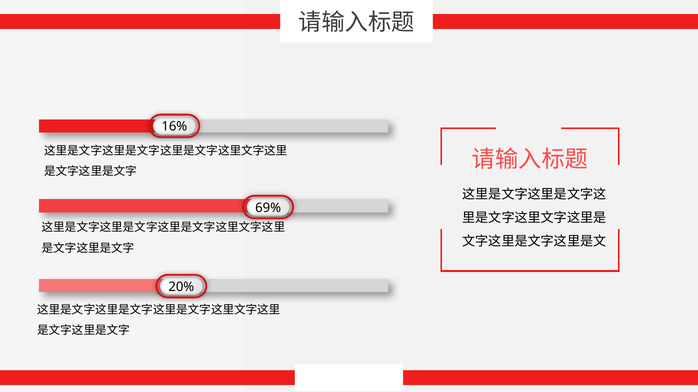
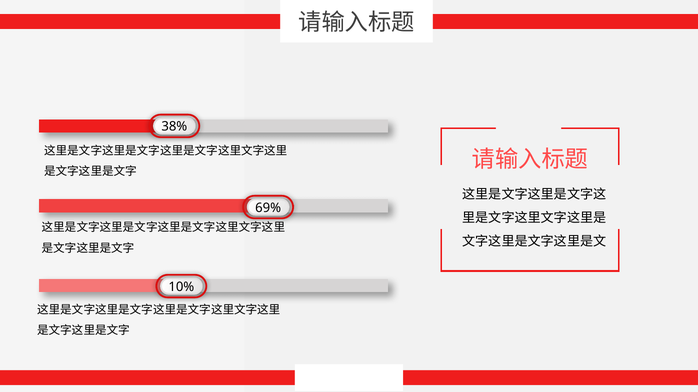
16%: 16% -> 38% (174, 127)
20%: 20% -> 10% (181, 288)
